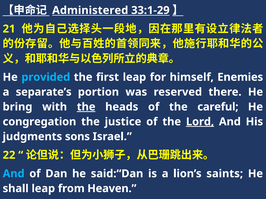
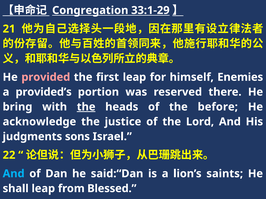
Administered: Administered -> Congregation (90, 10)
provided colour: light blue -> pink (46, 77)
separate’s: separate’s -> provided’s (44, 92)
careful: careful -> before (218, 107)
congregation: congregation -> acknowledge (39, 122)
Lord underline: present -> none (200, 122)
Heaven: Heaven -> Blessed (112, 189)
